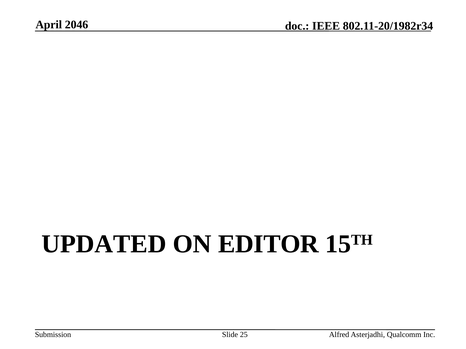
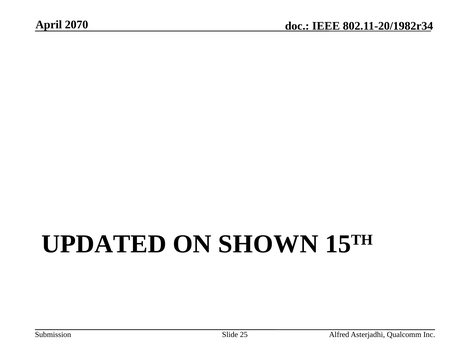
2046: 2046 -> 2070 (77, 25)
EDITOR: EDITOR -> SHOWN (268, 244)
